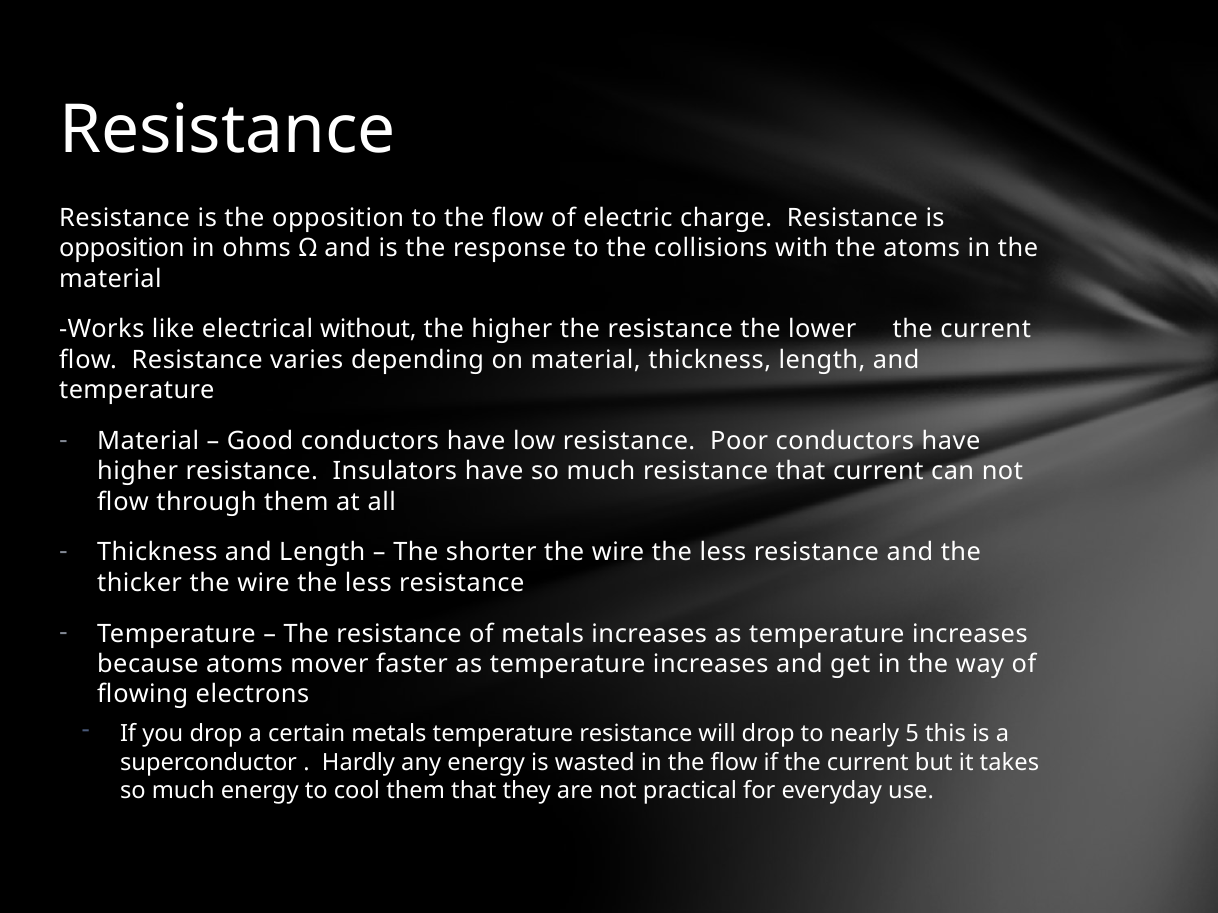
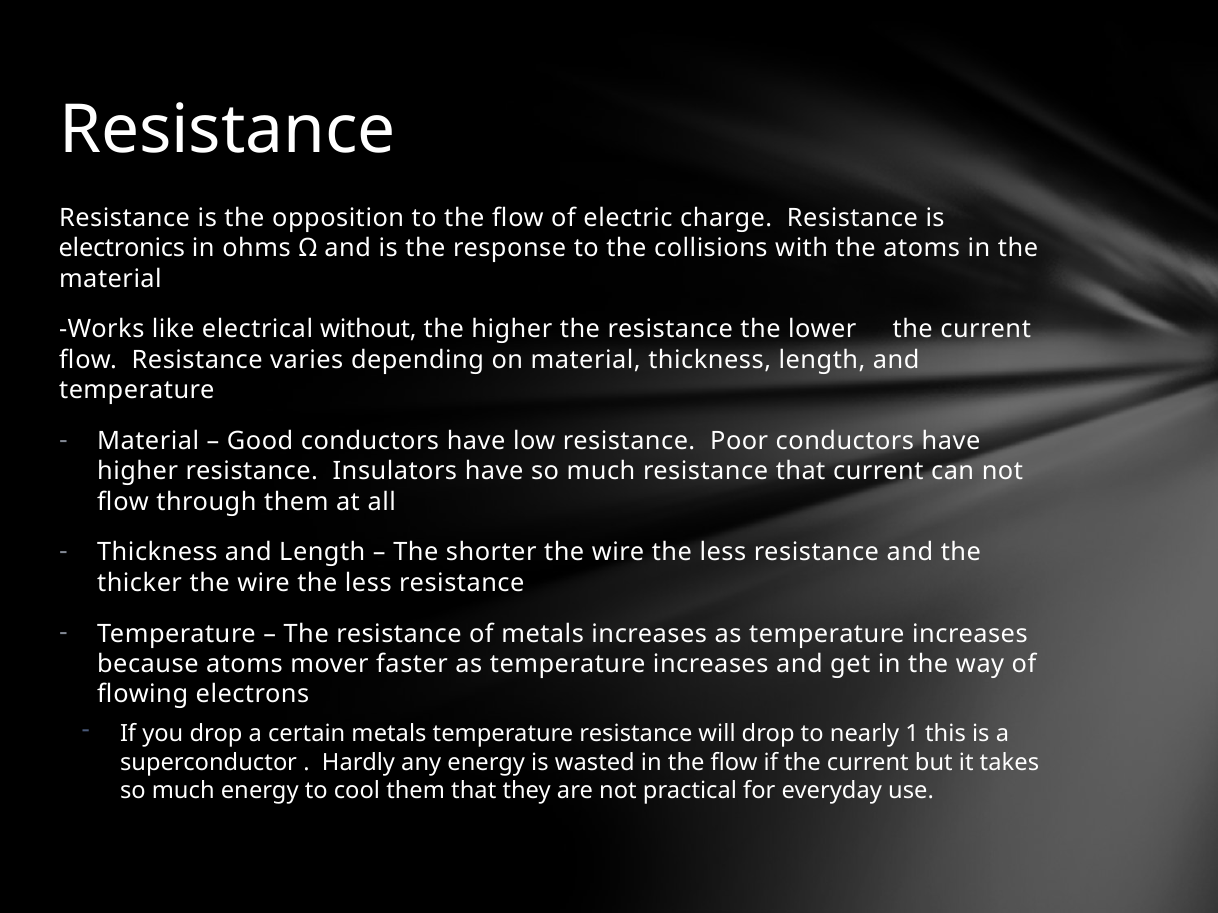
opposition: opposition -> electronics (122, 248)
5: 5 -> 1 (912, 734)
